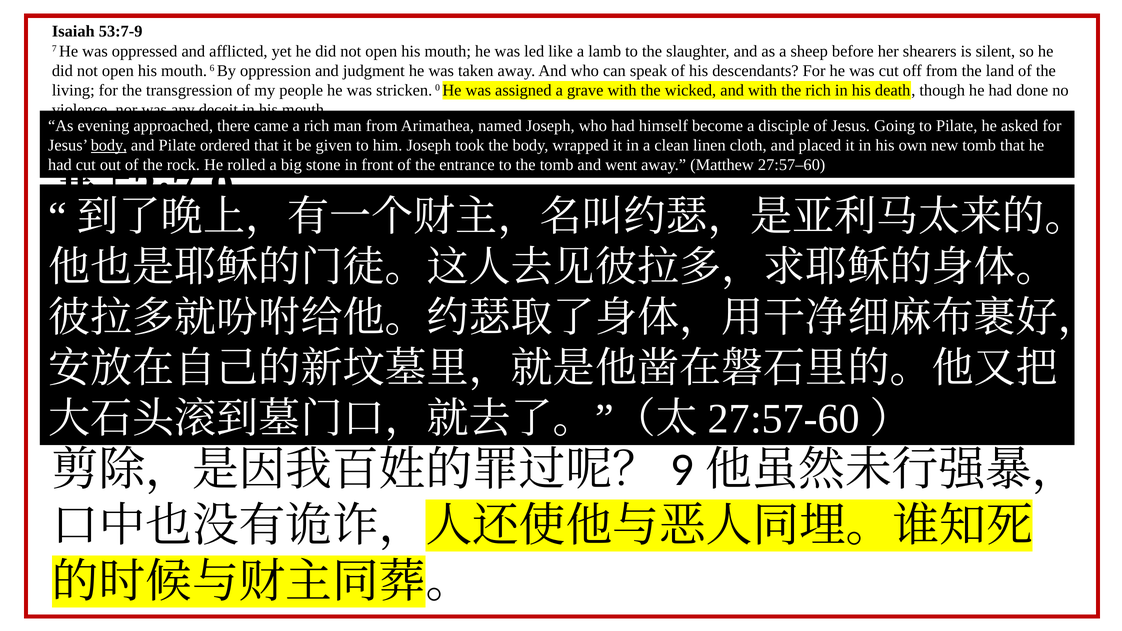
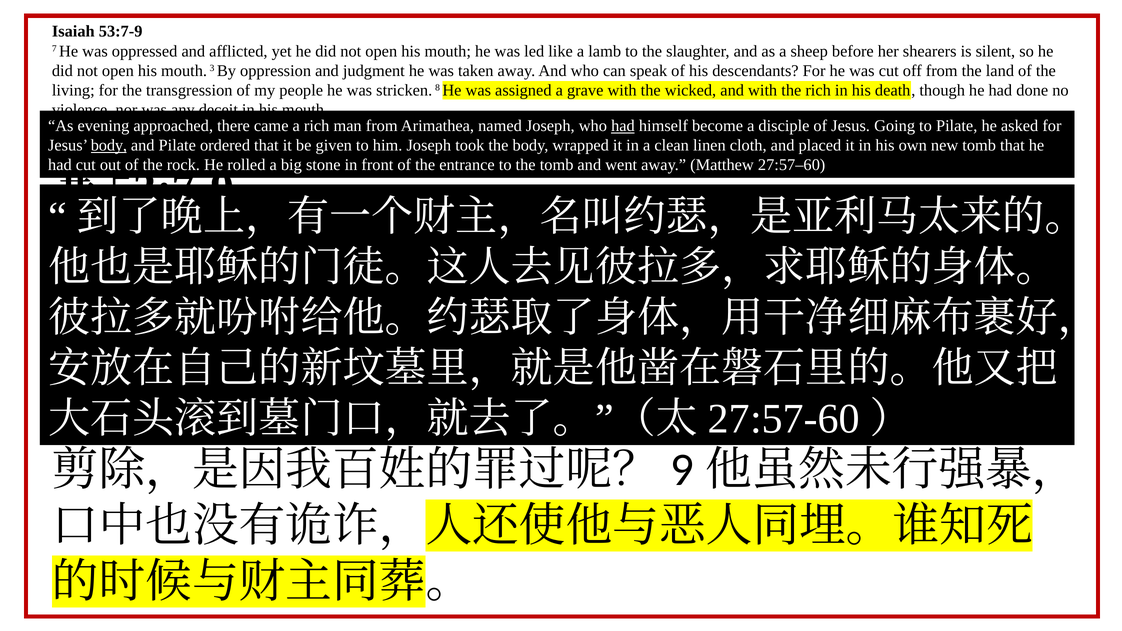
6: 6 -> 3 (212, 68)
0: 0 -> 8 (438, 88)
had underline: none -> present (623, 126)
